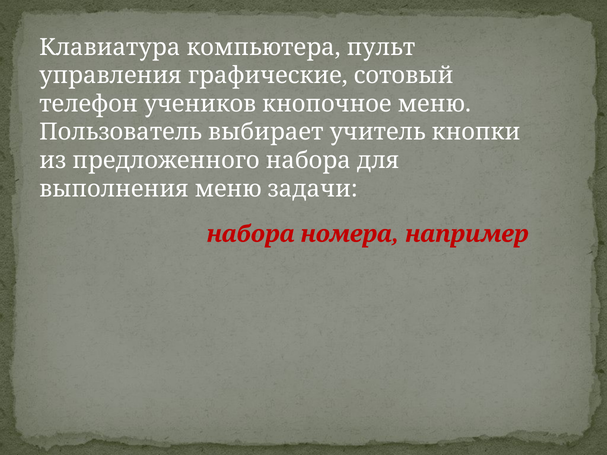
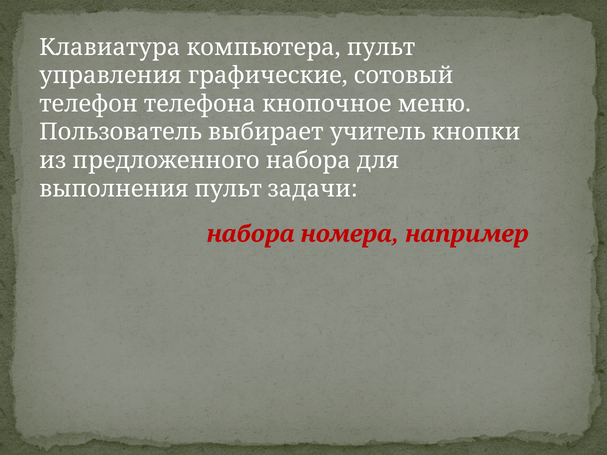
учеников: учеников -> телефона (200, 104)
выполнения меню: меню -> пульт (228, 189)
